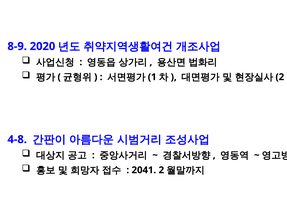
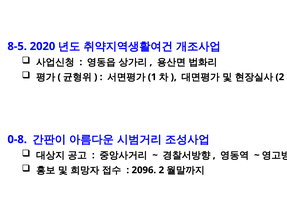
8-9: 8-9 -> 8-5 (17, 46)
4-8: 4-8 -> 0-8 (17, 140)
2041: 2041 -> 2096 (144, 170)
